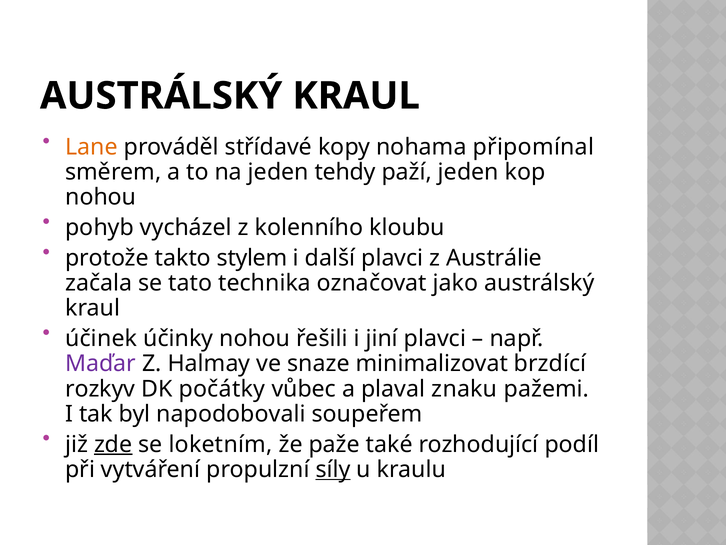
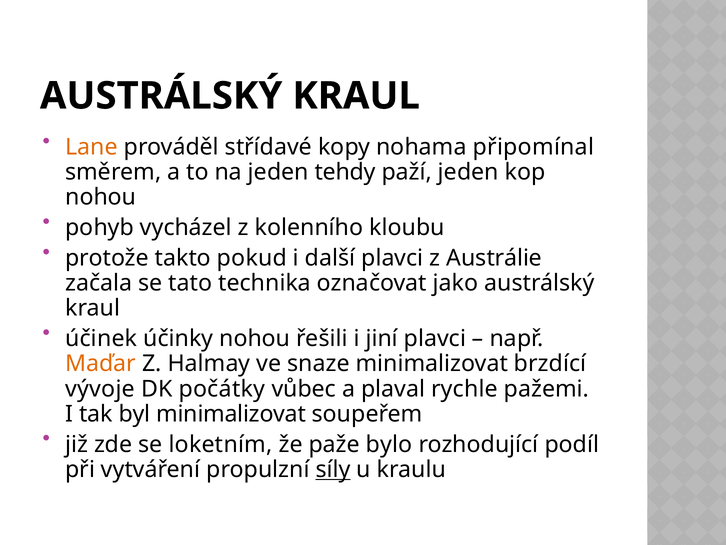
stylem: stylem -> pokud (252, 258)
Maďar colour: purple -> orange (101, 363)
rozkyv: rozkyv -> vývoje (100, 389)
znaku: znaku -> rychle (464, 389)
byl napodobovali: napodobovali -> minimalizovat (231, 414)
zde underline: present -> none (113, 444)
také: také -> bylo (389, 444)
